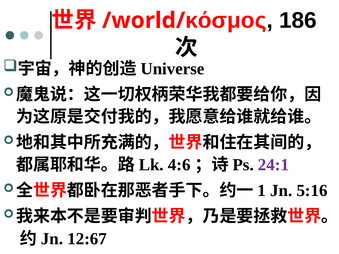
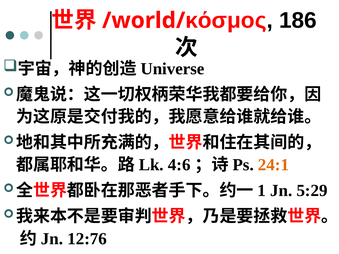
24:1 colour: purple -> orange (274, 165)
5:16: 5:16 -> 5:29 (312, 191)
12:67: 12:67 -> 12:76 (87, 239)
